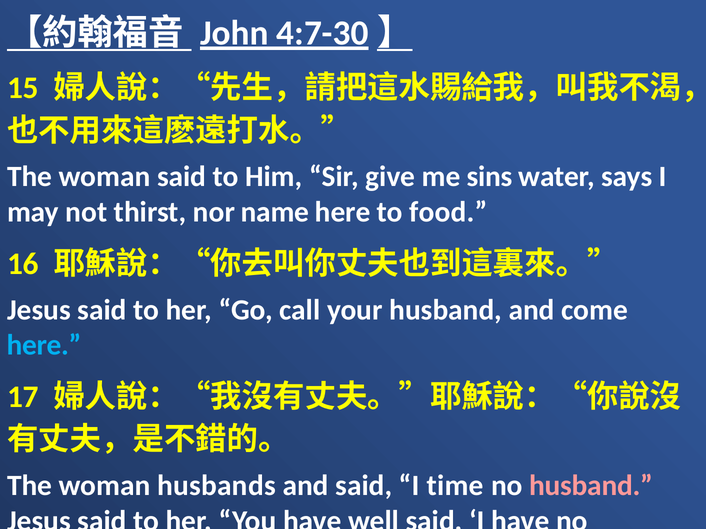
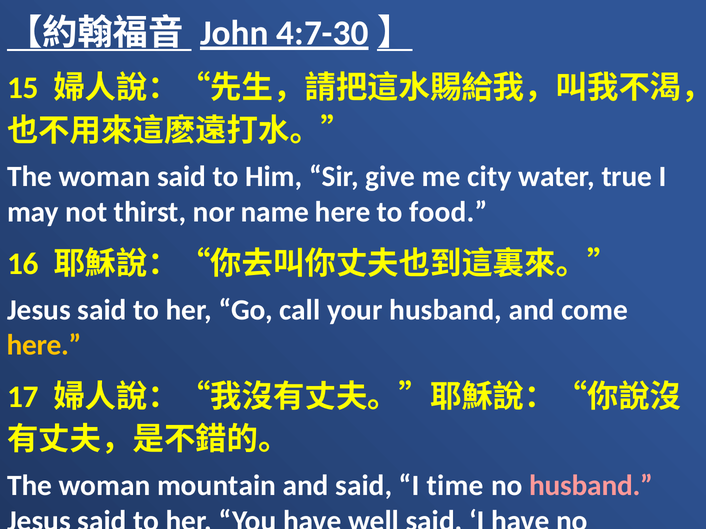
sins: sins -> city (489, 177)
says: says -> true (627, 177)
here colour: light blue -> yellow (44, 345)
husbands: husbands -> mountain (217, 486)
